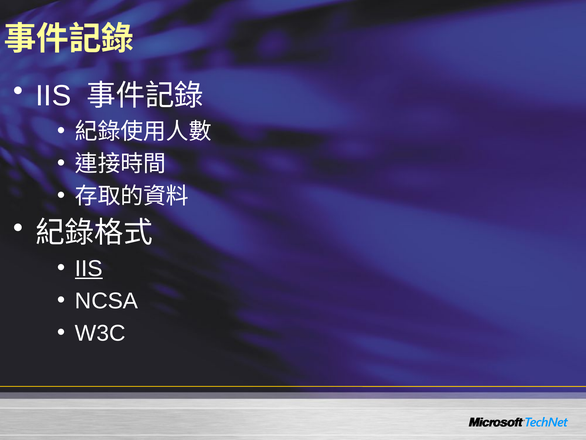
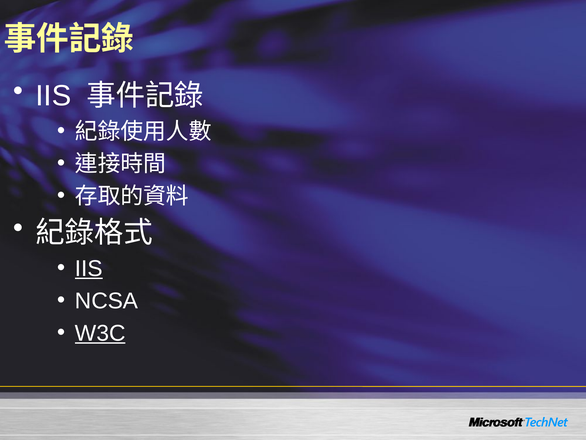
W3C underline: none -> present (100, 333)
